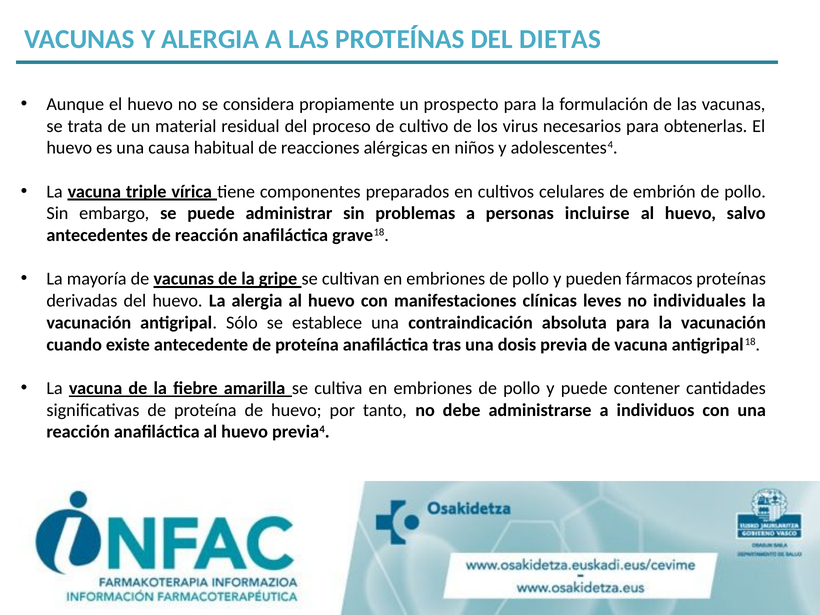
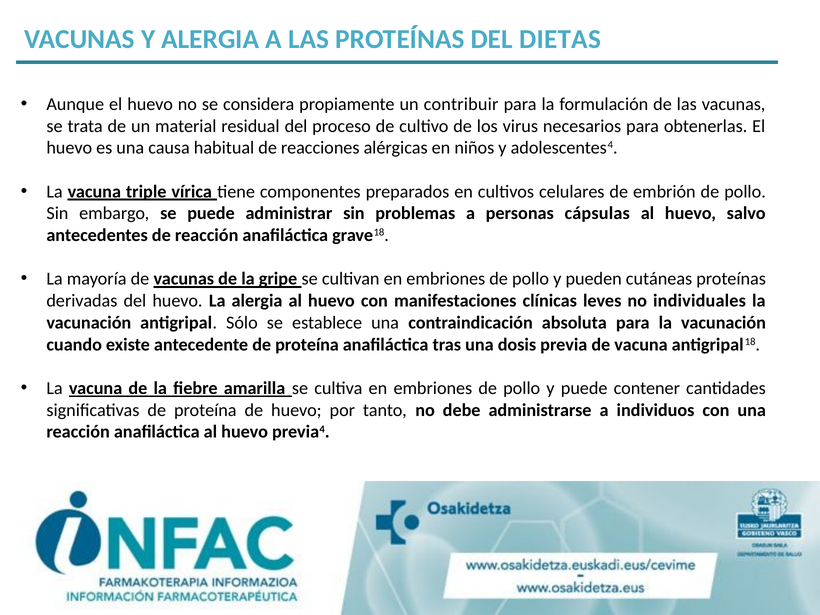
prospecto: prospecto -> contribuir (461, 104)
incluirse: incluirse -> cápsulas (597, 213)
fármacos: fármacos -> cutáneas (659, 279)
